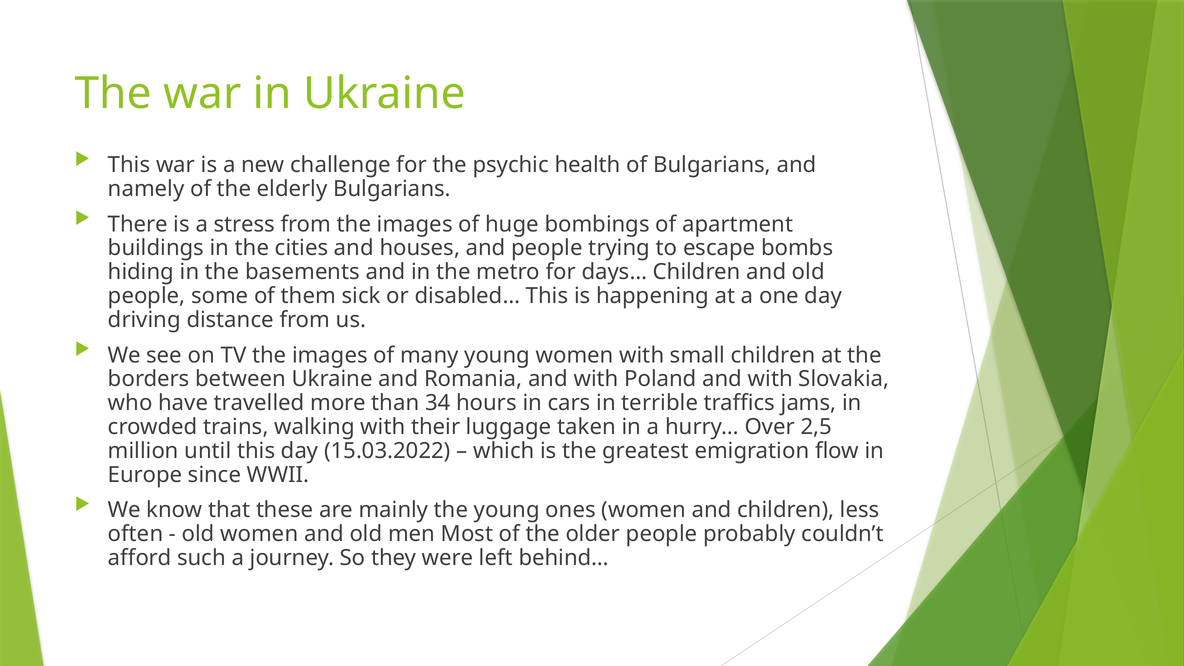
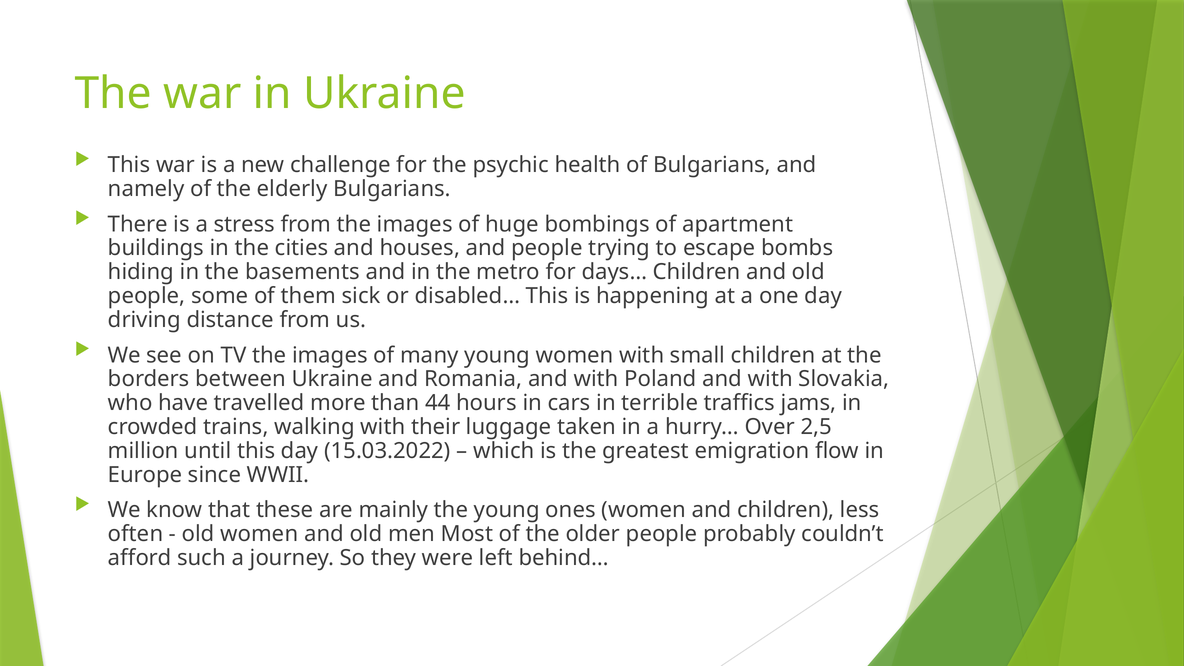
34: 34 -> 44 (438, 403)
